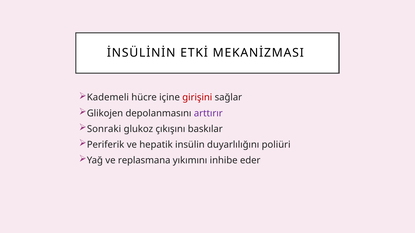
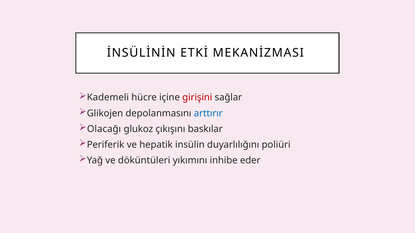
arttırır colour: purple -> blue (208, 113)
Sonraki: Sonraki -> Olacağı (104, 129)
replasmana: replasmana -> döküntüleri (144, 161)
